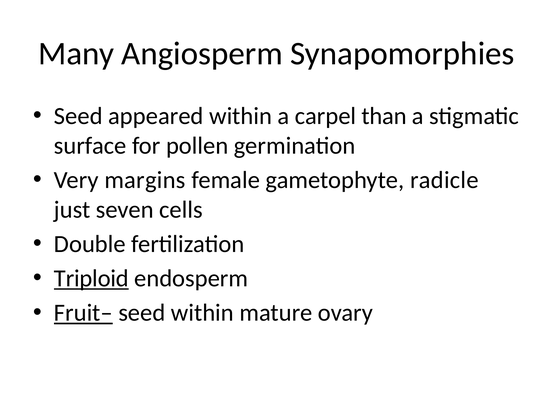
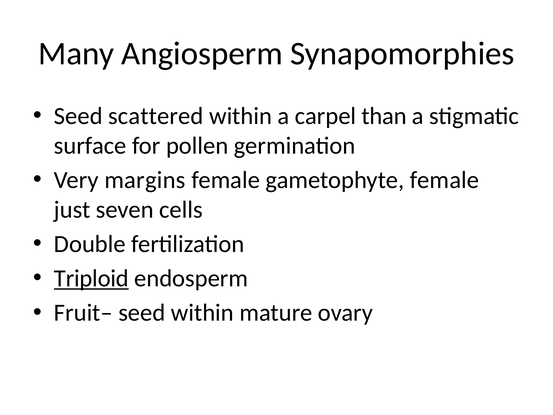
appeared: appeared -> scattered (156, 116)
gametophyte radicle: radicle -> female (444, 180)
Fruit– underline: present -> none (83, 313)
